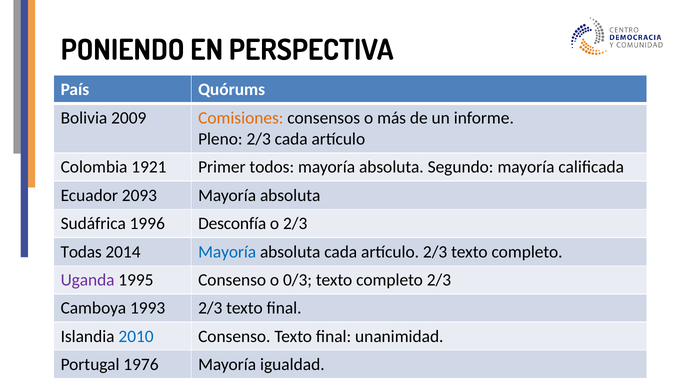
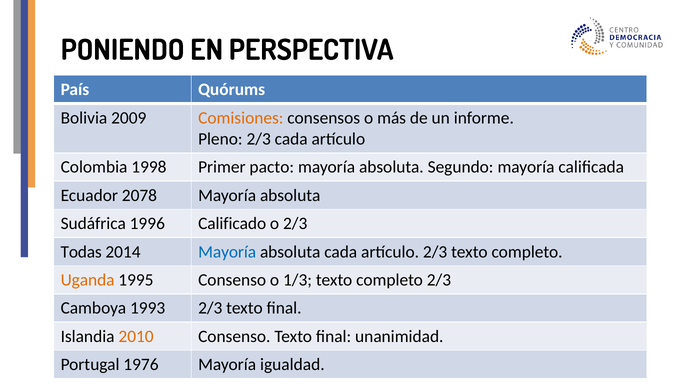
1921: 1921 -> 1998 (149, 167)
todos: todos -> pacto (272, 167)
2093: 2093 -> 2078 (139, 195)
Desconfía: Desconfía -> Calificado (232, 224)
Uganda colour: purple -> orange (88, 280)
0/3: 0/3 -> 1/3 (298, 280)
2010 colour: blue -> orange (136, 336)
